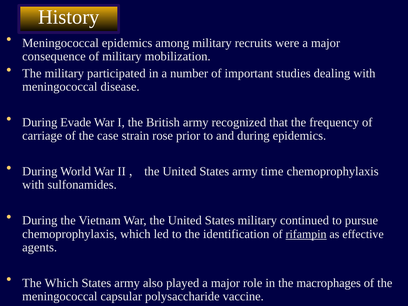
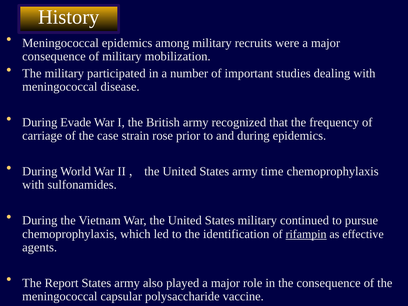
The Which: Which -> Report (62, 283)
the macrophages: macrophages -> consequence (329, 283)
